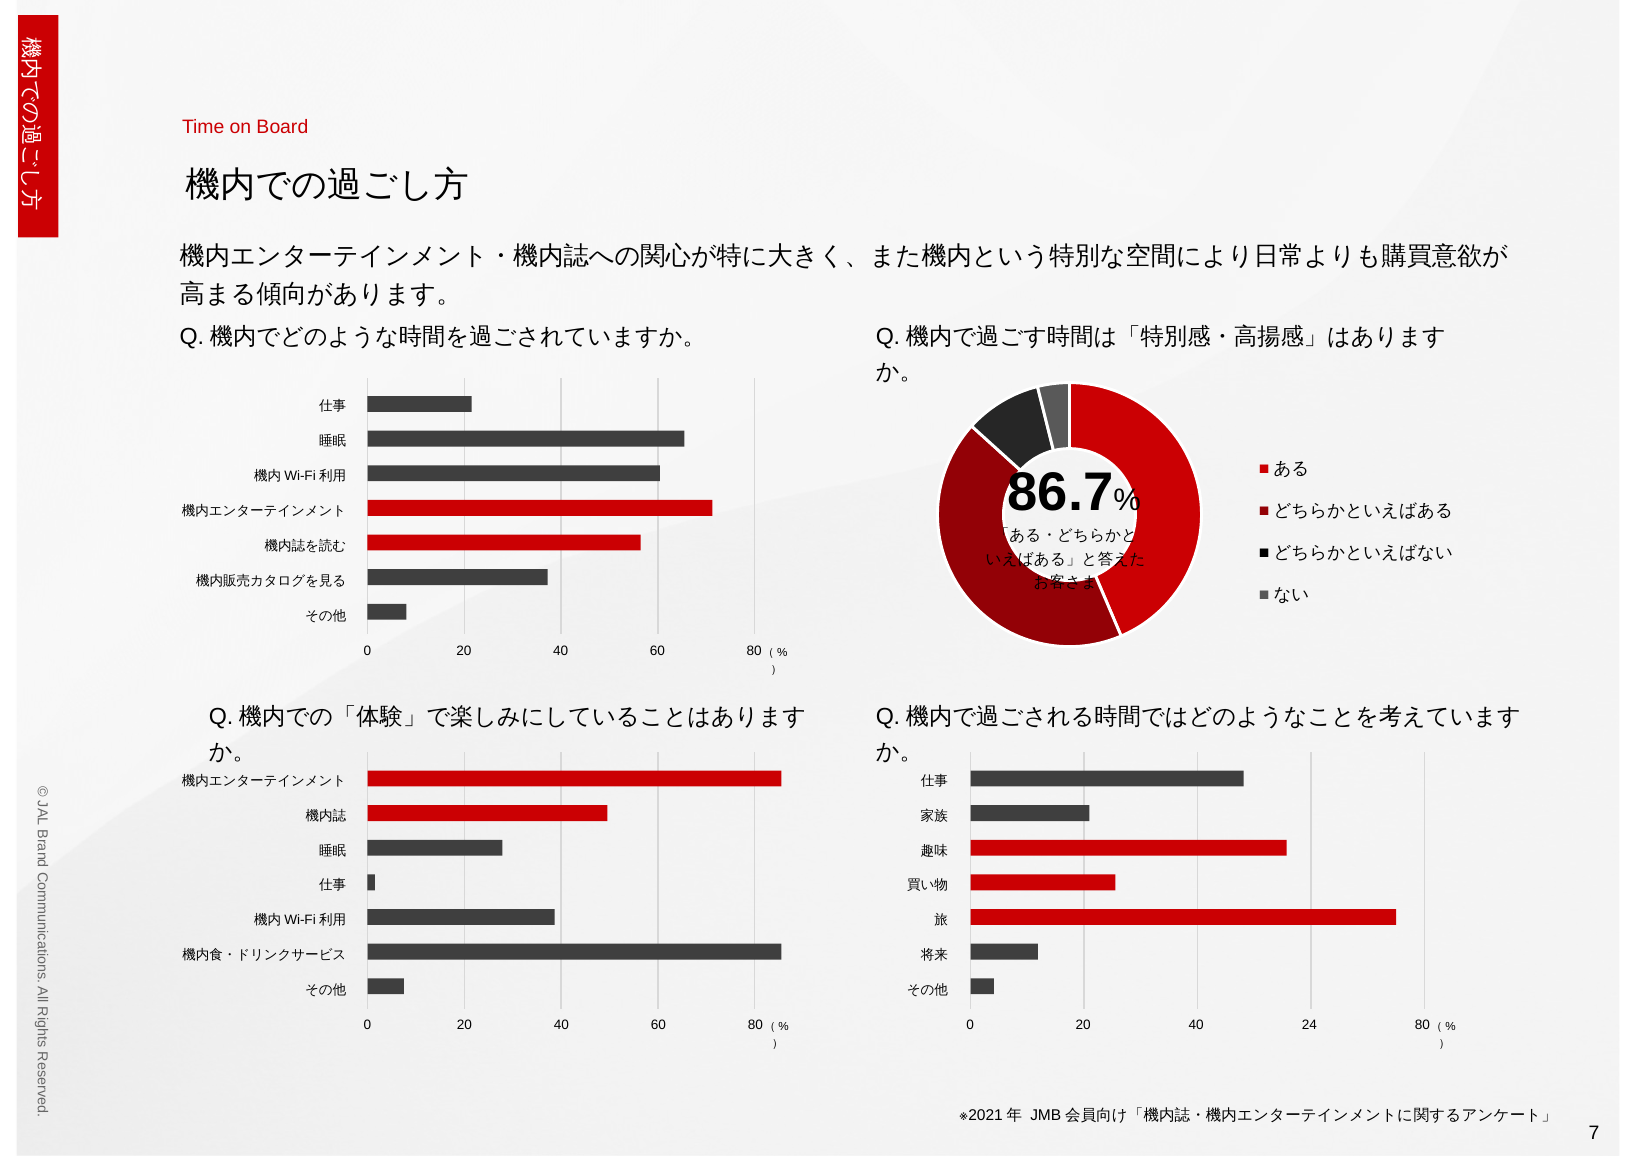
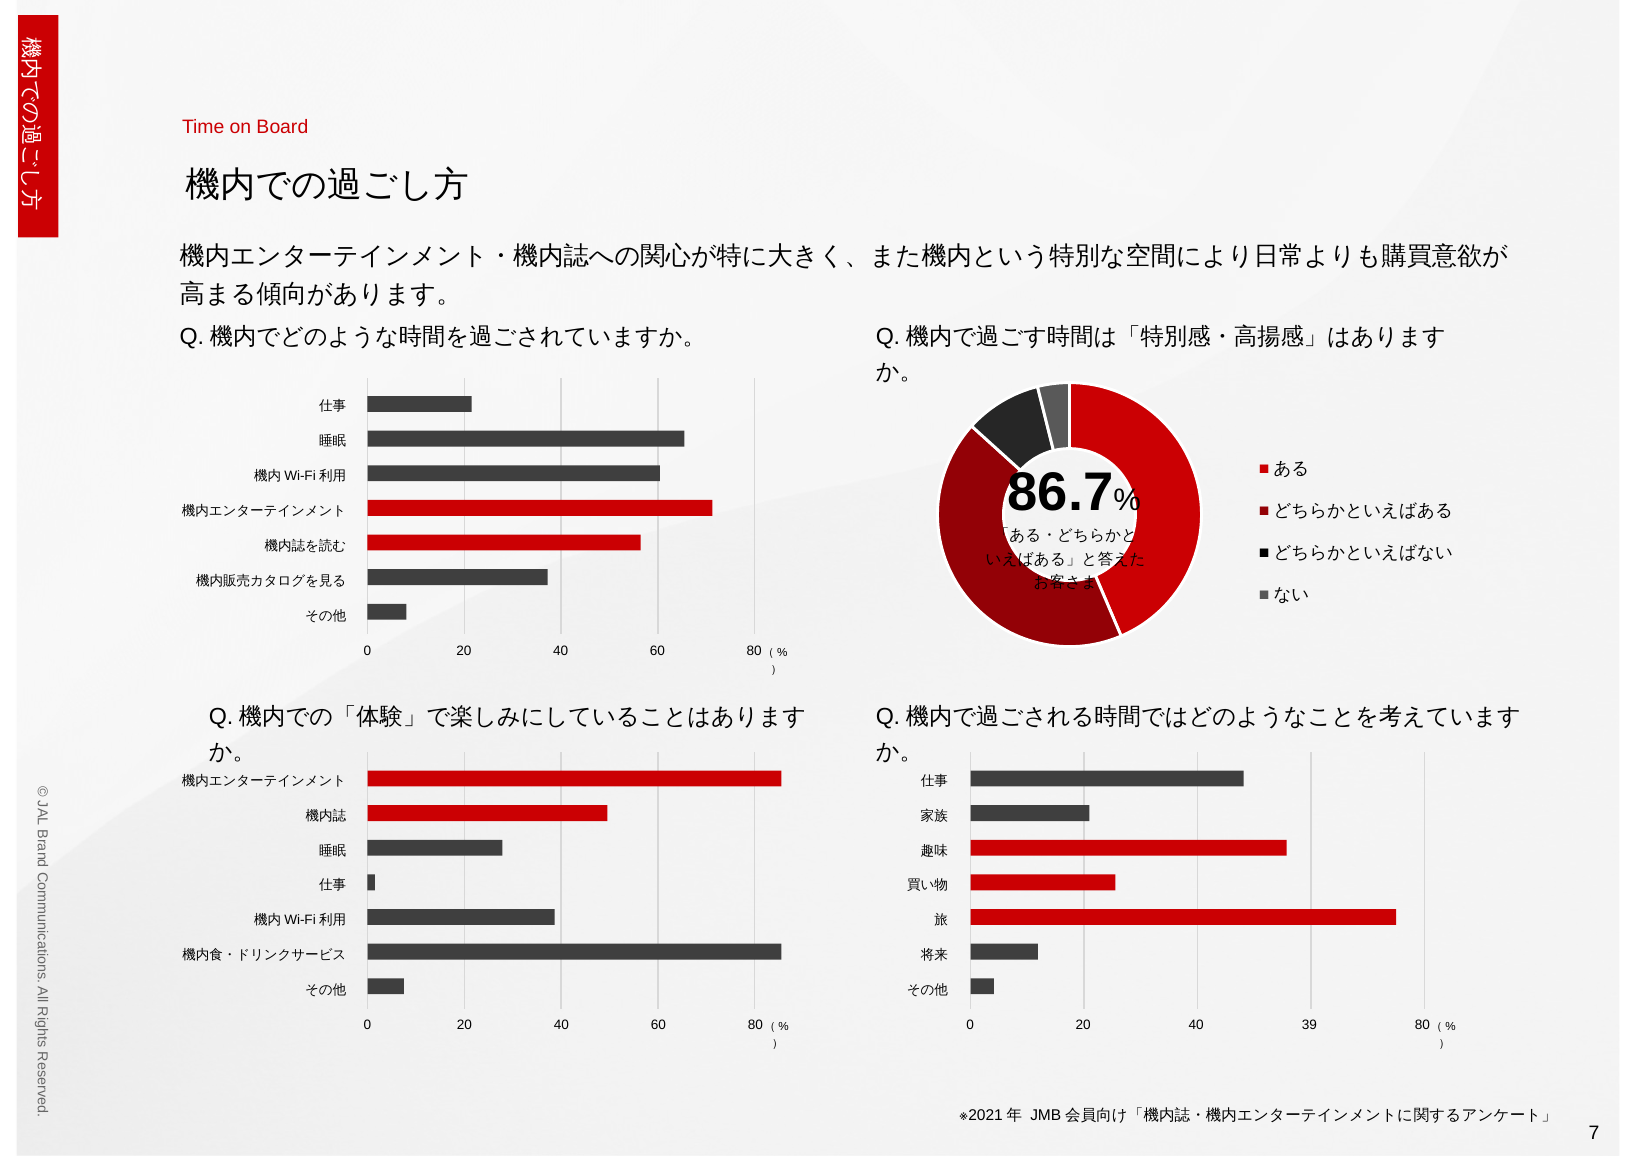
24: 24 -> 39 (1309, 1025)
